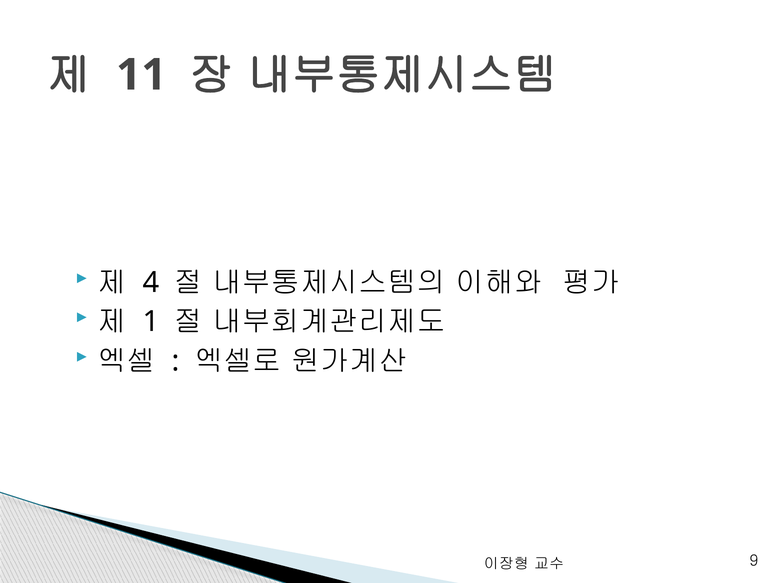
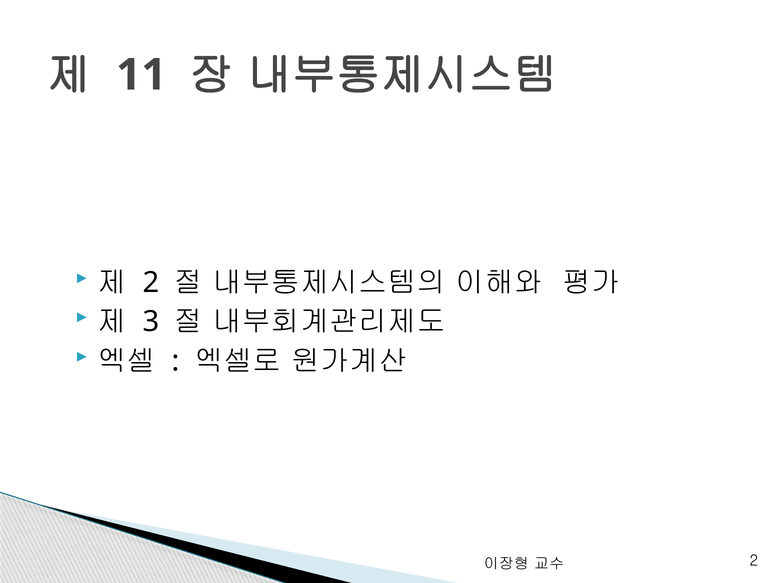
4: 4 -> 2 (151, 282)
1: 1 -> 3 (151, 322)
9: 9 -> 2 (754, 560)
